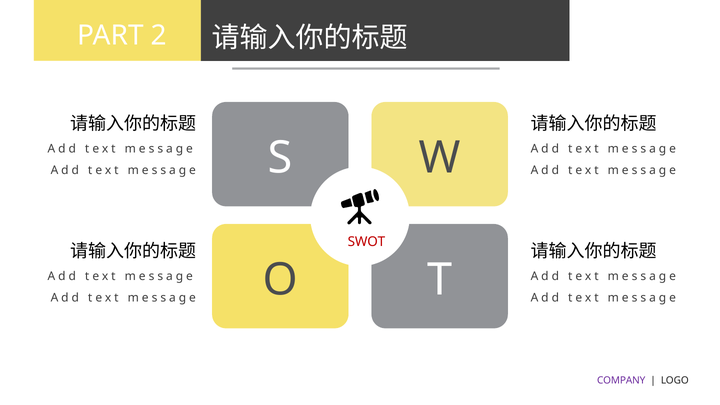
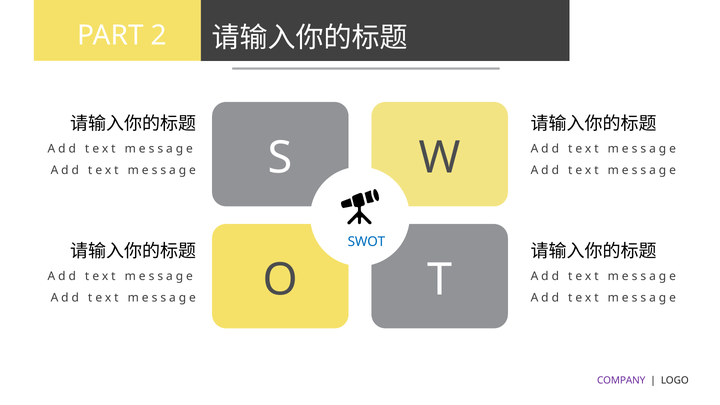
SWOT colour: red -> blue (366, 242)
